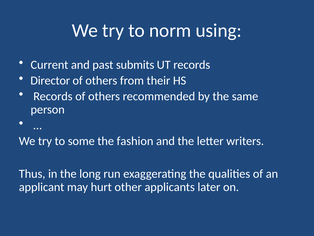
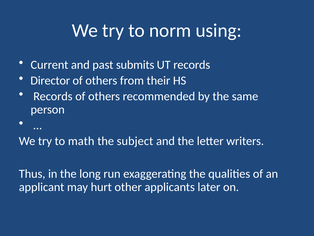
some: some -> math (81, 141)
fashion: fashion -> subject (135, 141)
